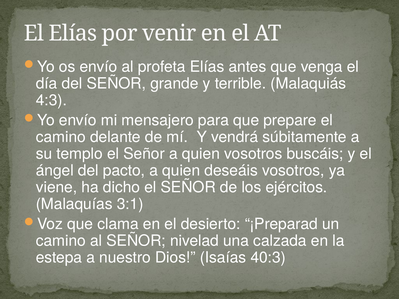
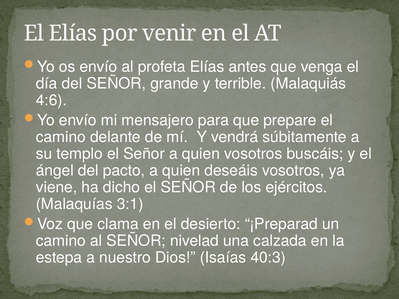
4:3: 4:3 -> 4:6 (51, 100)
